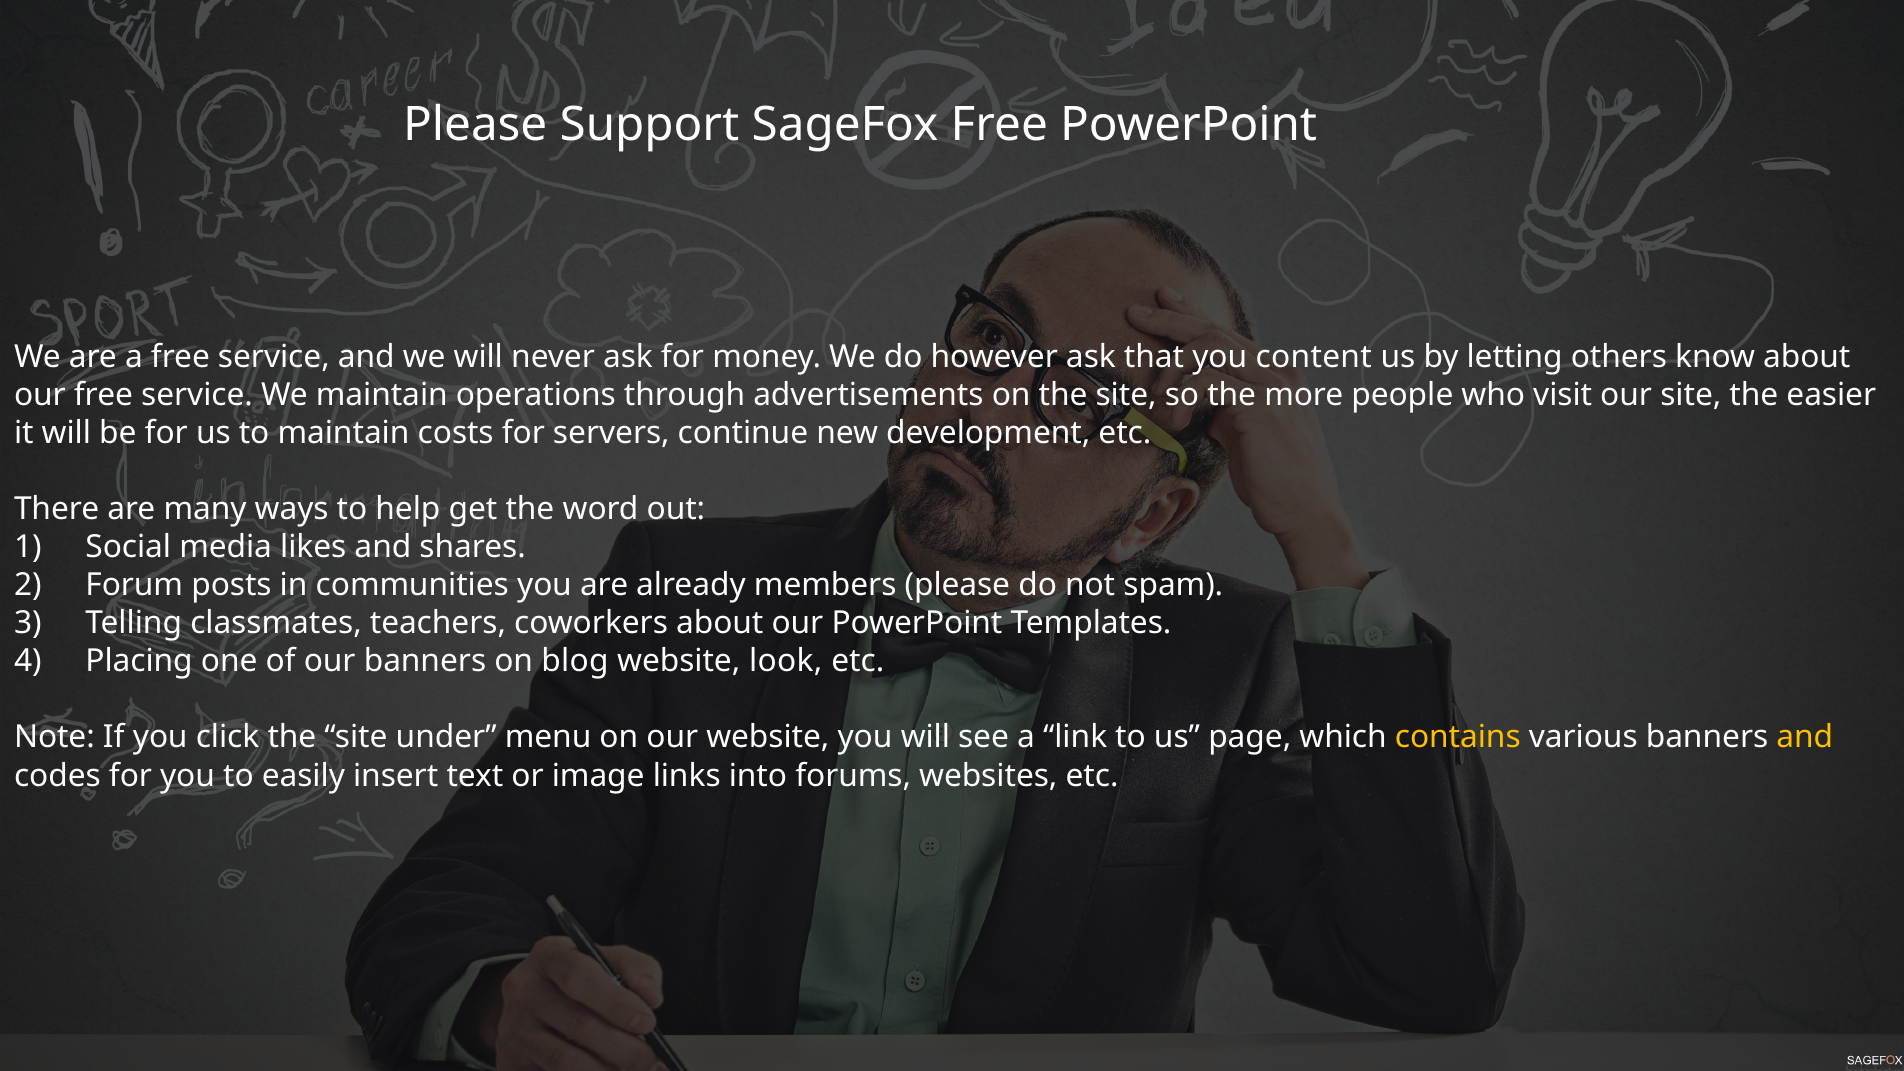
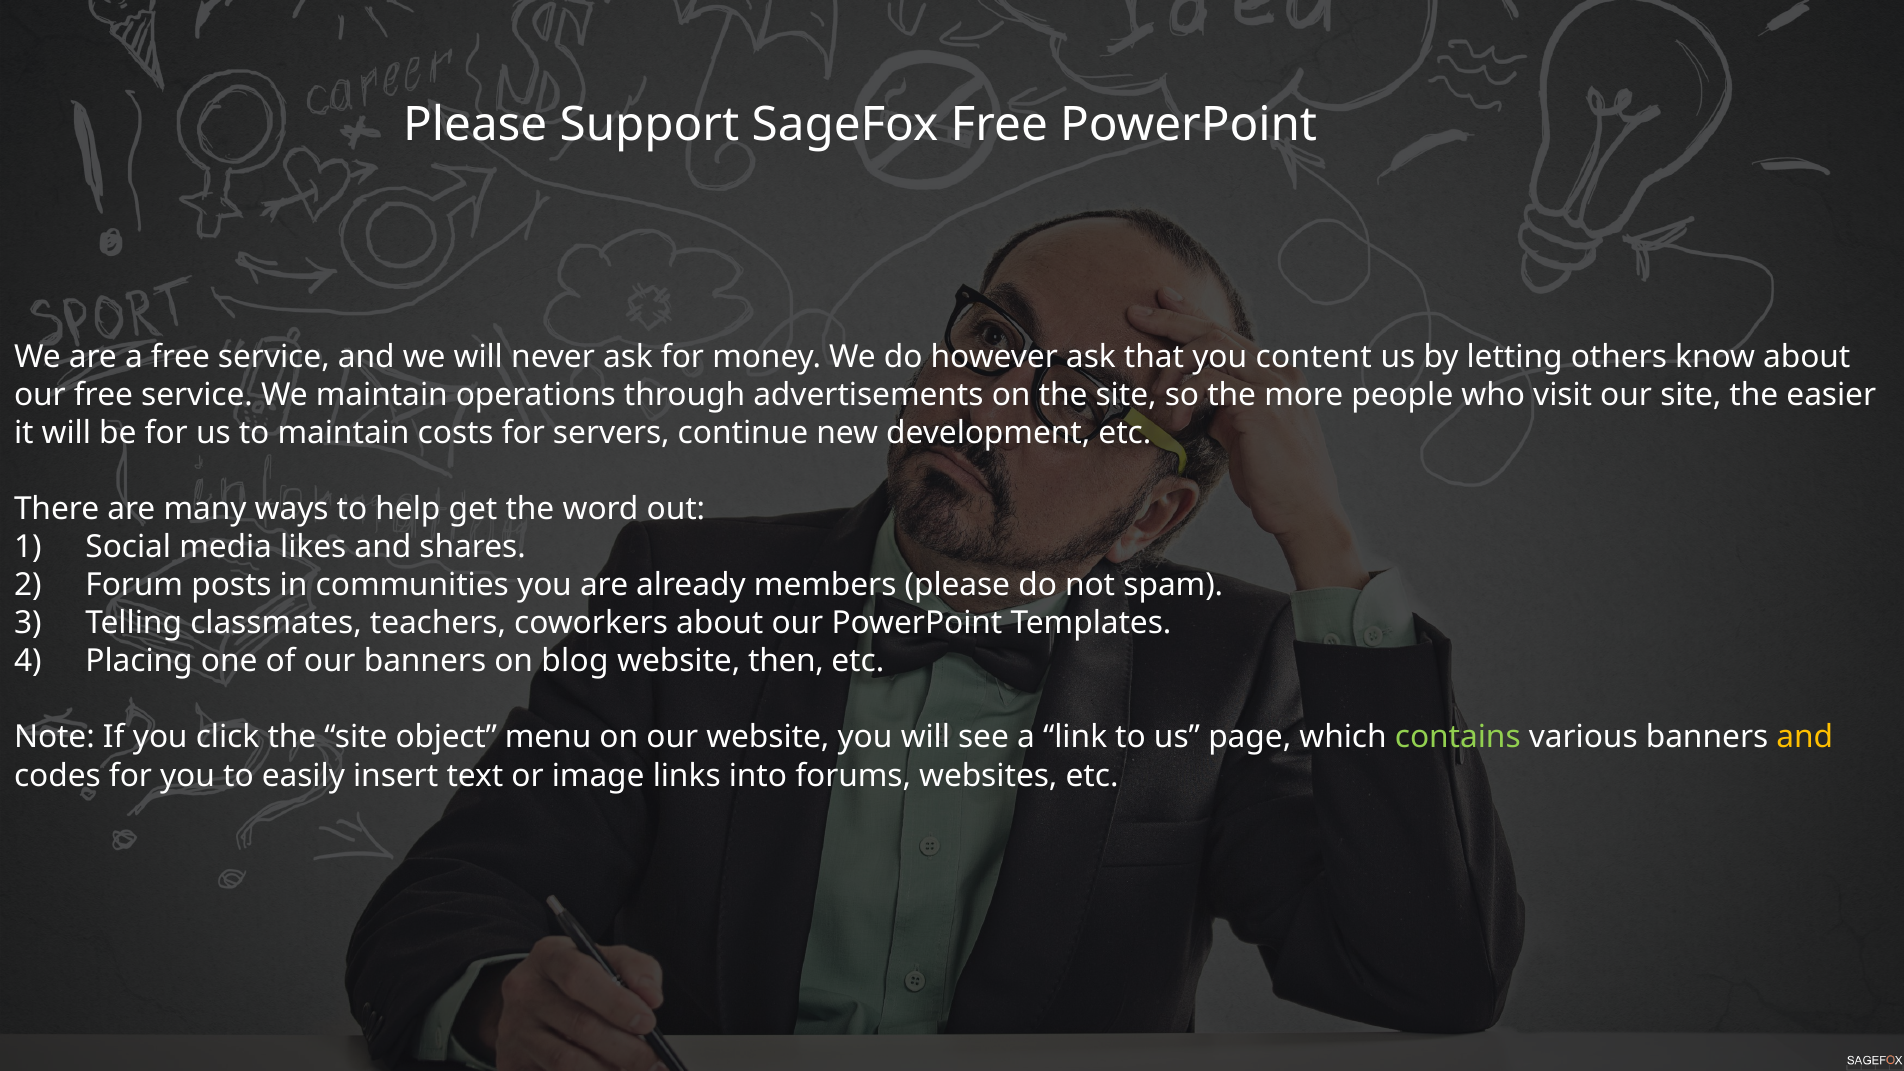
look: look -> then (786, 661)
under: under -> object (446, 737)
contains colour: yellow -> light green (1458, 737)
